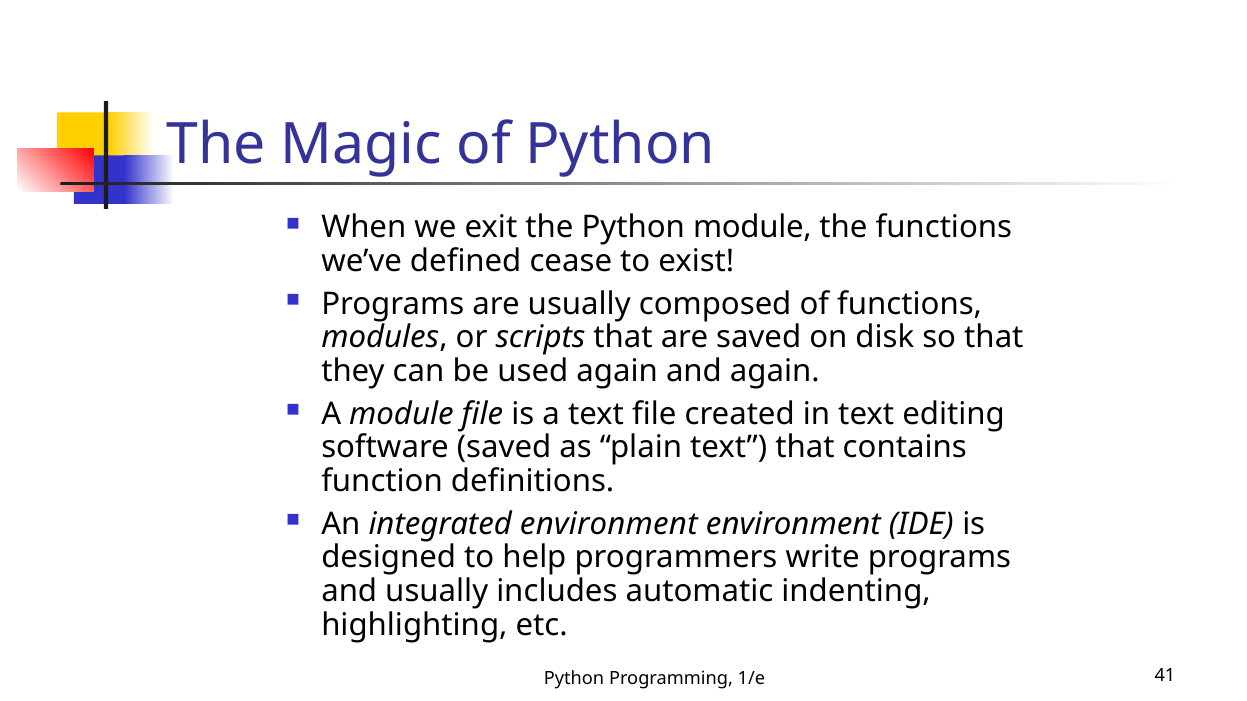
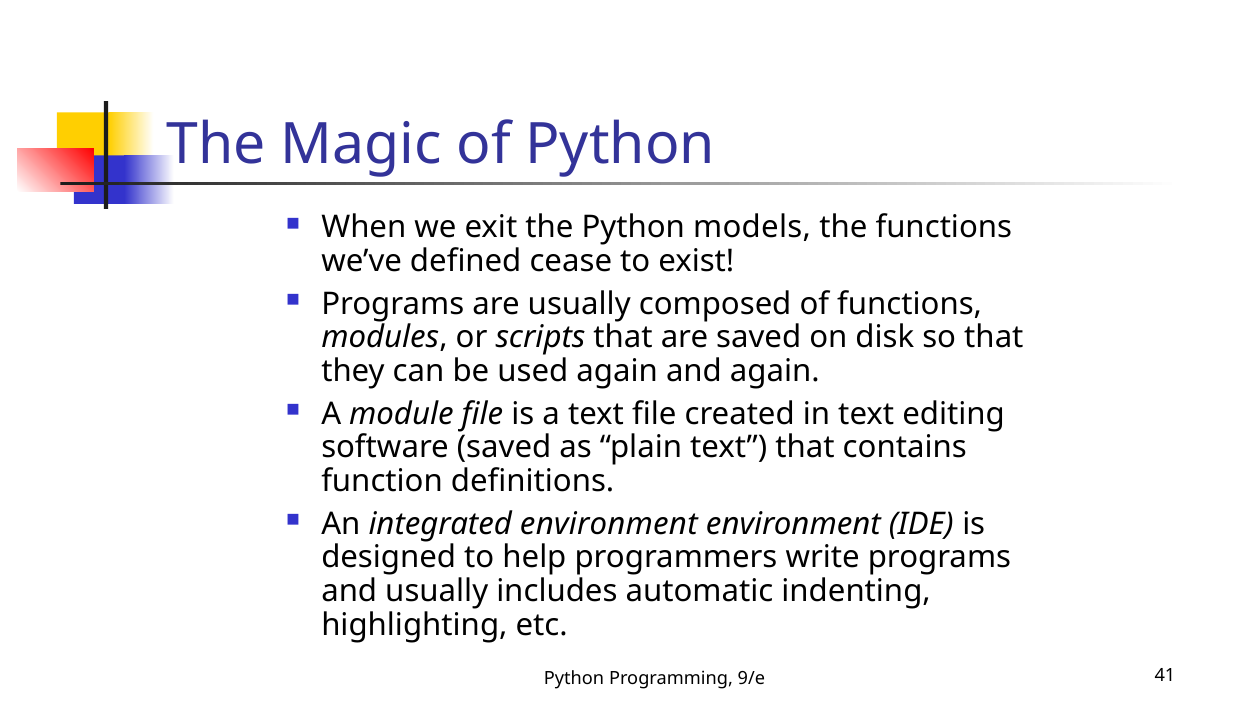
Python module: module -> models (752, 228)
1/e: 1/e -> 9/e (751, 679)
